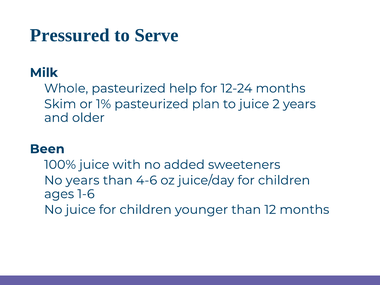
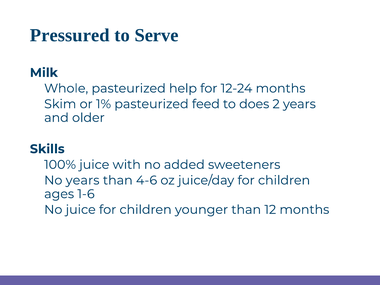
plan: plan -> feed (206, 104)
to juice: juice -> does (254, 104)
Been: Been -> Skills (47, 149)
